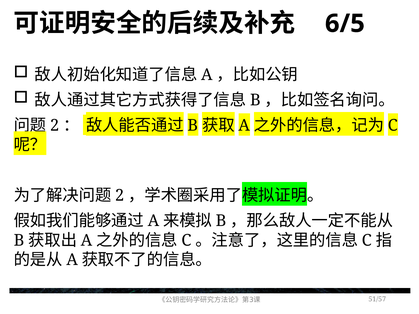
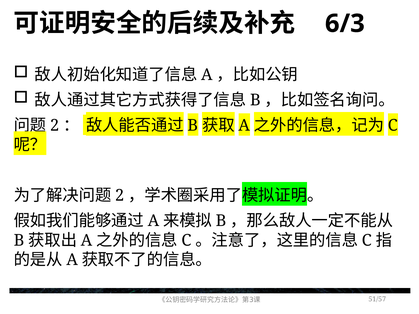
6/5: 6/5 -> 6/3 (345, 24)
